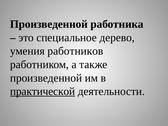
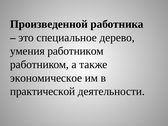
умения работников: работников -> работником (75, 51)
произведенной: произведенной -> экономическое (46, 78)
практической underline: present -> none (43, 91)
